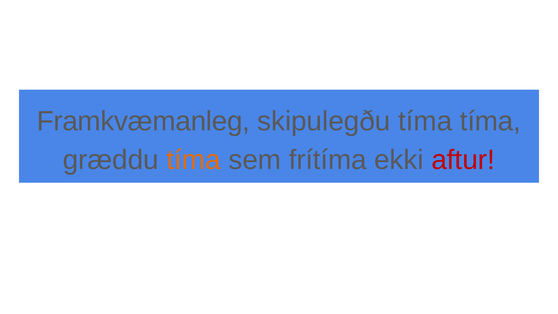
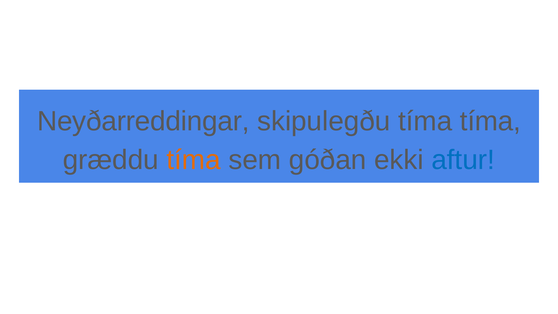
Framkvæmanleg: Framkvæmanleg -> Neyðarreddingar (143, 121)
frítíma: frítíma -> góðan (328, 160)
aftur colour: red -> blue (463, 160)
